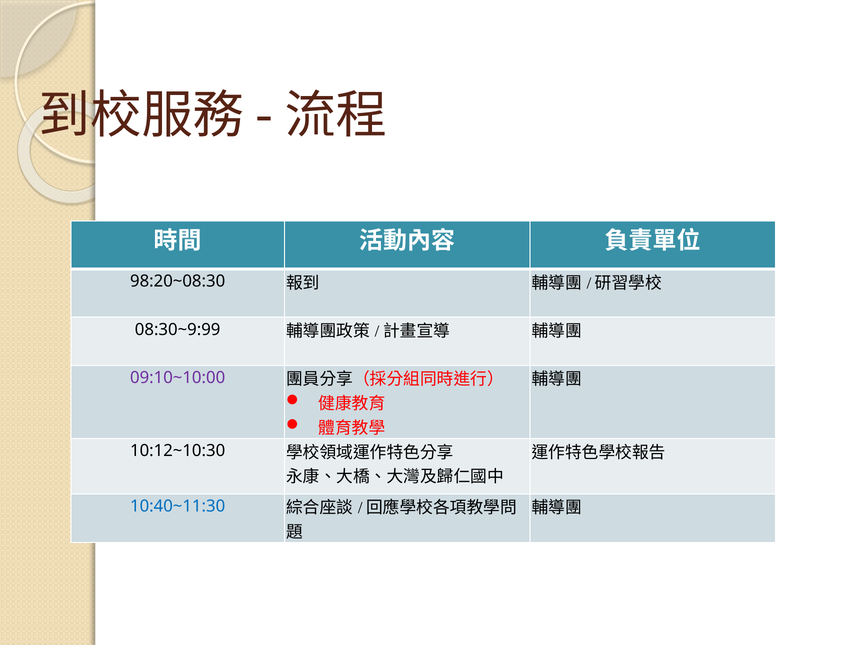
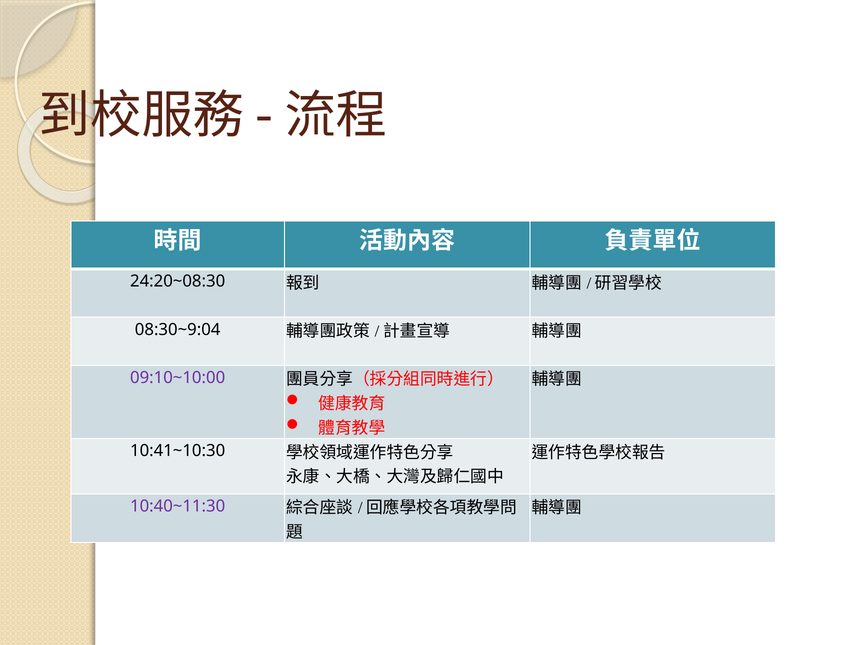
98:20~08:30: 98:20~08:30 -> 24:20~08:30 (178, 281)
08:30~9:99: 08:30~9:99 -> 08:30~9:04 (178, 330)
10:12~10:30: 10:12~10:30 -> 10:41~10:30 (178, 451)
10:40~11:30 colour: blue -> purple (178, 506)
